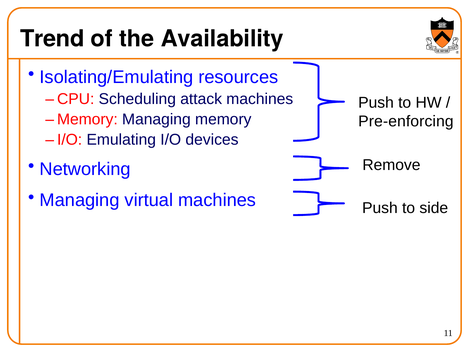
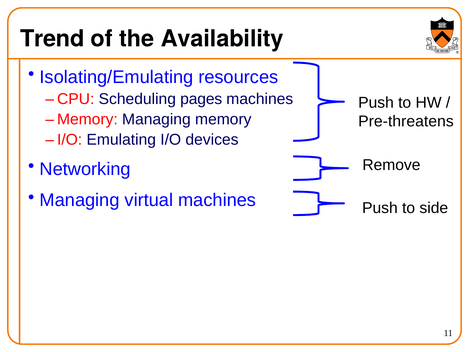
attack: attack -> pages (201, 99)
Pre-enforcing: Pre-enforcing -> Pre-threatens (406, 121)
